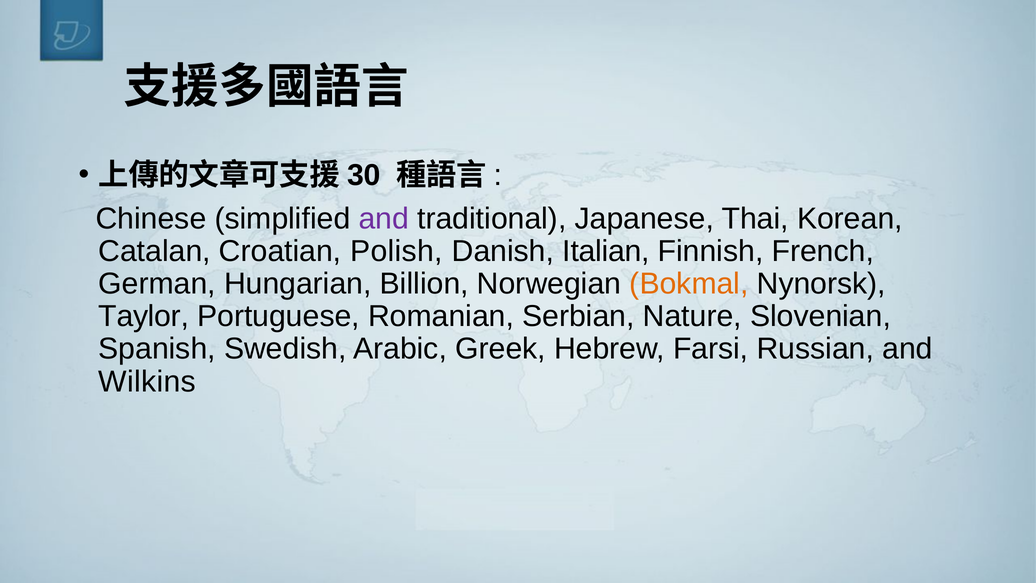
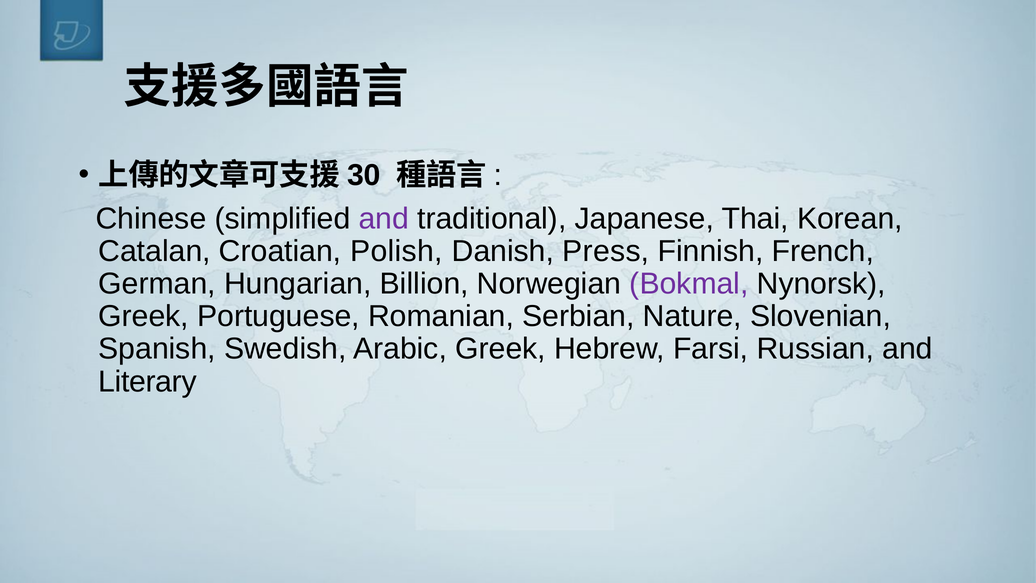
Italian: Italian -> Press (606, 251)
Bokmal colour: orange -> purple (689, 284)
Taylor: Taylor -> Greek (144, 316)
Wilkins: Wilkins -> Literary (147, 381)
